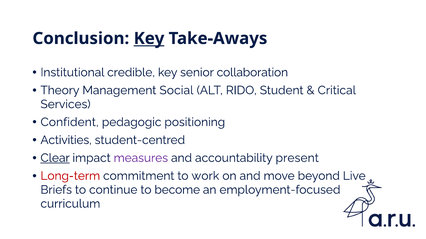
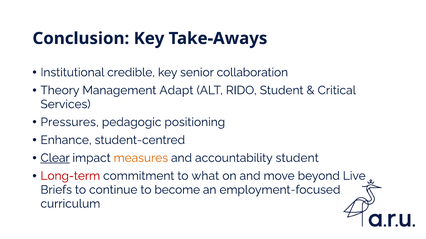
Key underline: present -> none (149, 39)
Social: Social -> Adapt (176, 91)
Confident: Confident -> Pressures (70, 122)
Activities: Activities -> Enhance (66, 140)
measures colour: purple -> orange (141, 158)
accountability present: present -> student (297, 158)
work: work -> what (205, 176)
